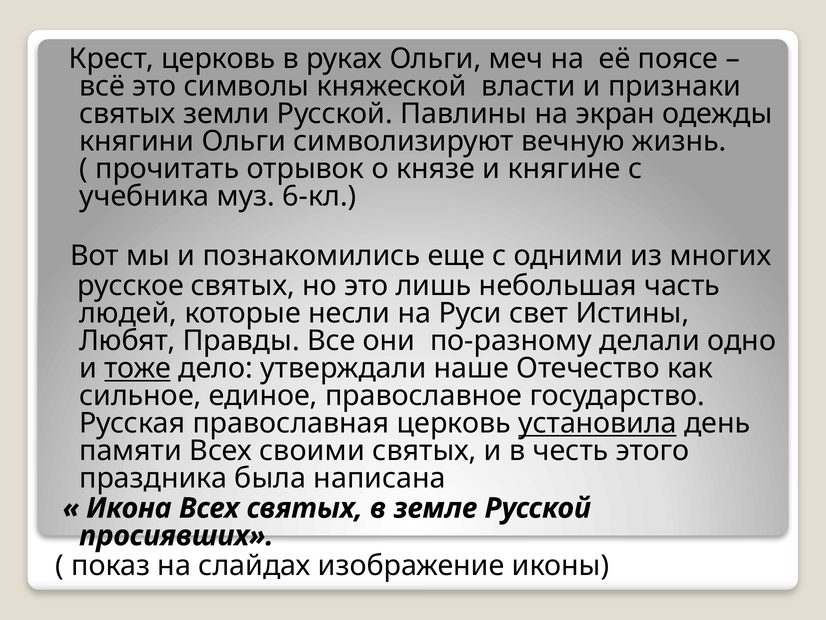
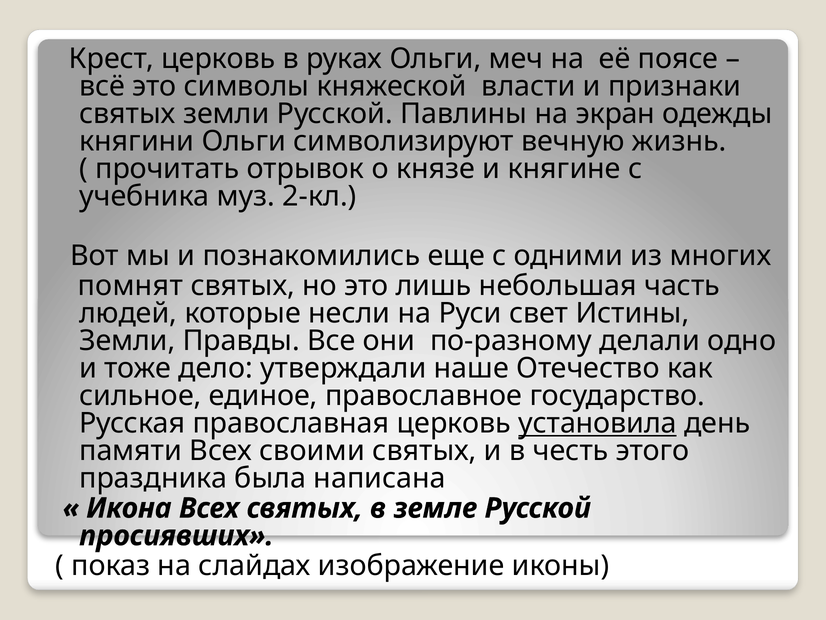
6-кл: 6-кл -> 2-кл (319, 196)
русское: русское -> помнят (130, 285)
Любят: Любят -> Земли (127, 341)
тоже underline: present -> none (138, 368)
